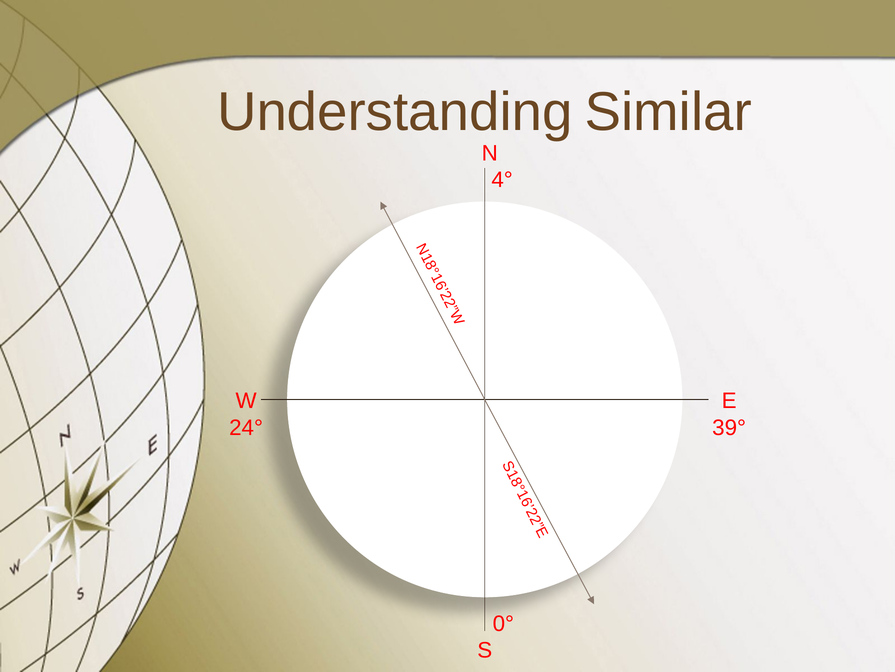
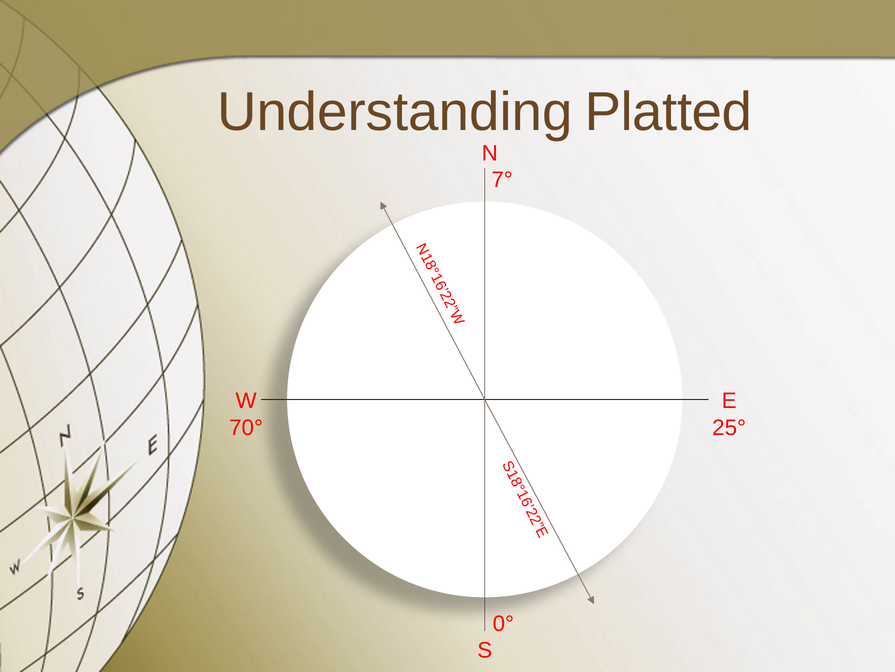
Similar: Similar -> Platted (669, 112)
4°: 4° -> 7° (502, 180)
24°: 24° -> 70° (246, 427)
39°: 39° -> 25° (729, 427)
